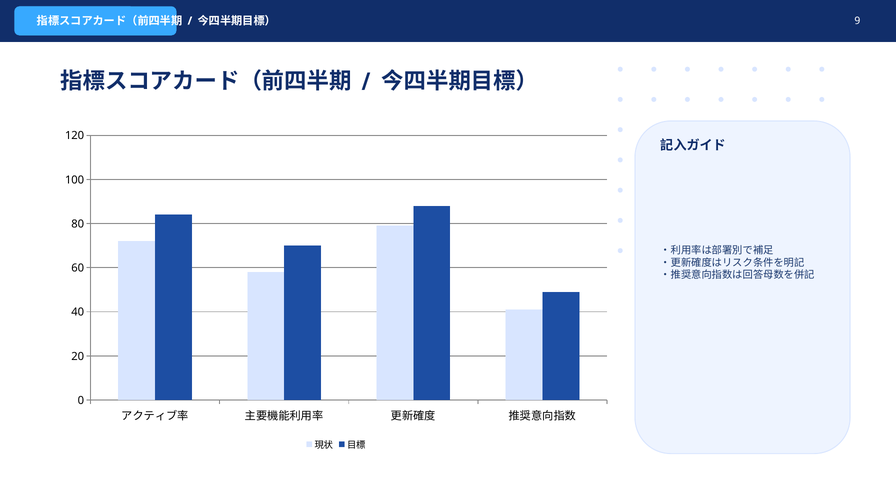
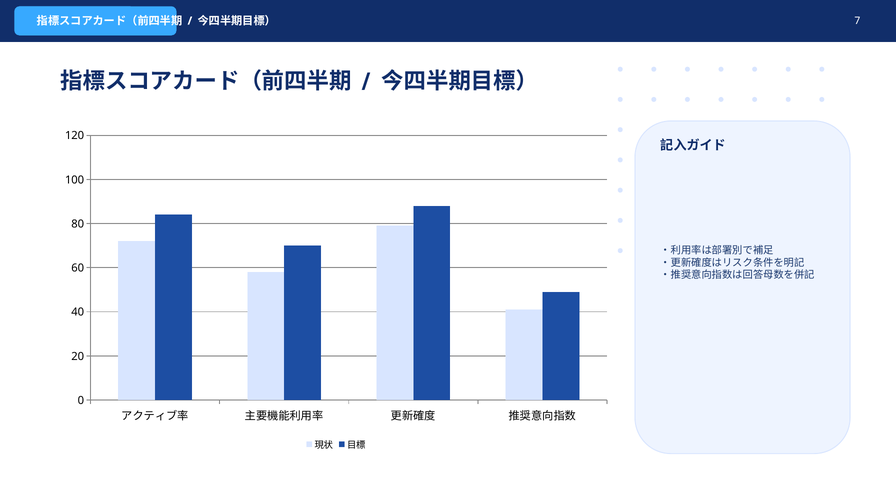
9: 9 -> 7 (857, 21)
